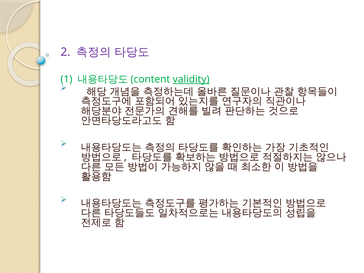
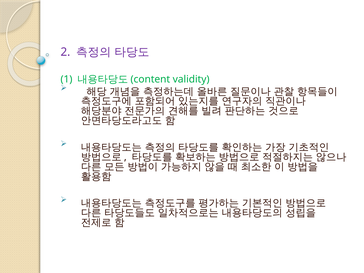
validity underline: present -> none (191, 79)
